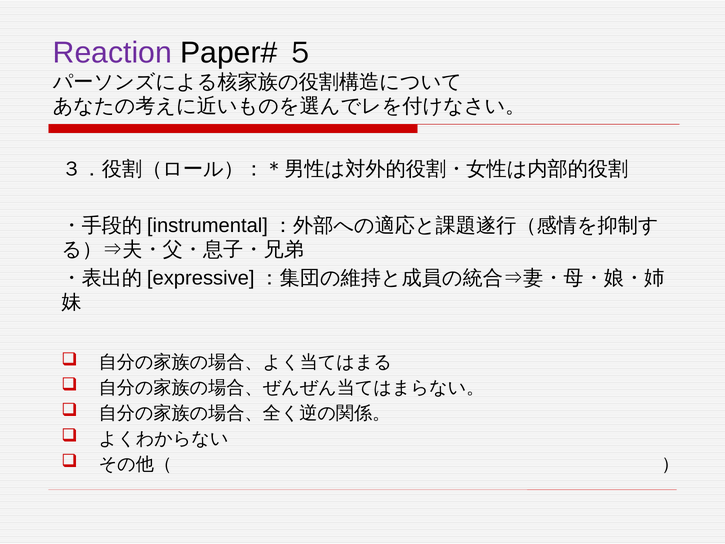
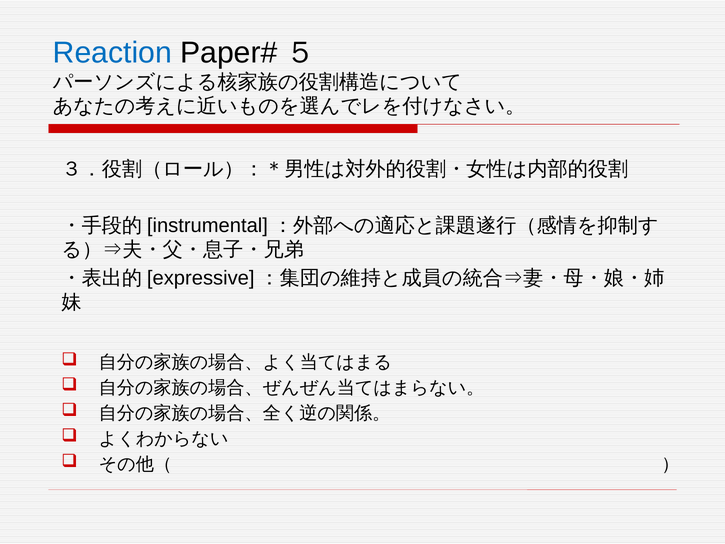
Reaction colour: purple -> blue (112, 53)
